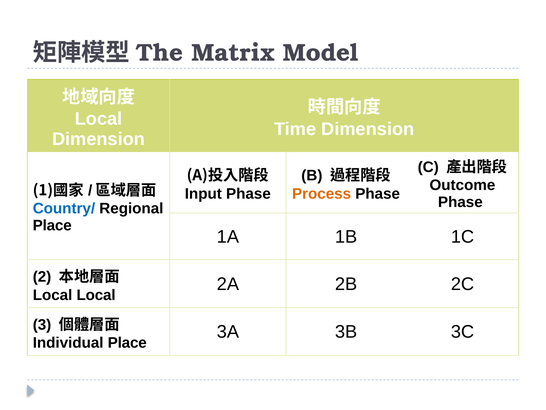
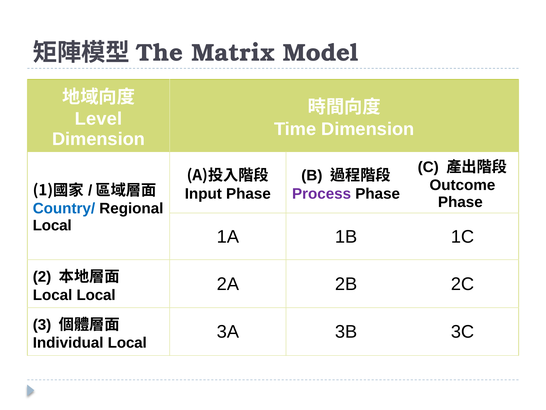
Local: Local -> Level (98, 119)
Process colour: orange -> purple (322, 193)
Place: Place -> Local (52, 225)
Individual Place: Place -> Local (127, 342)
